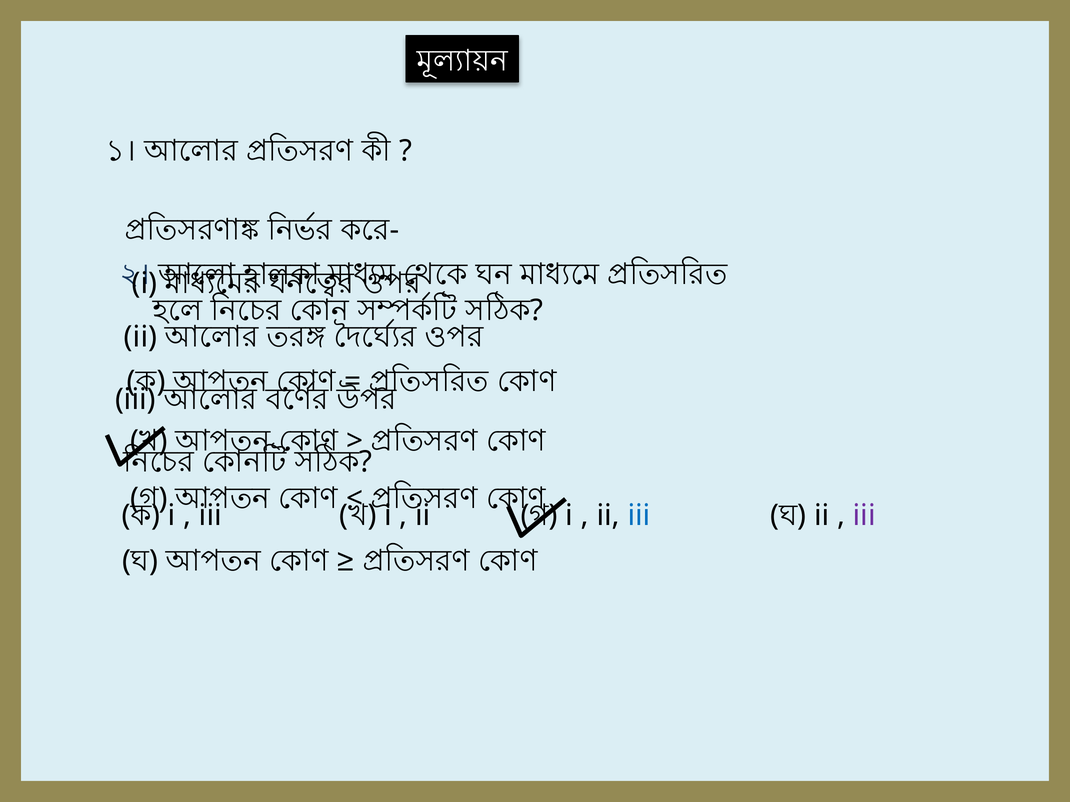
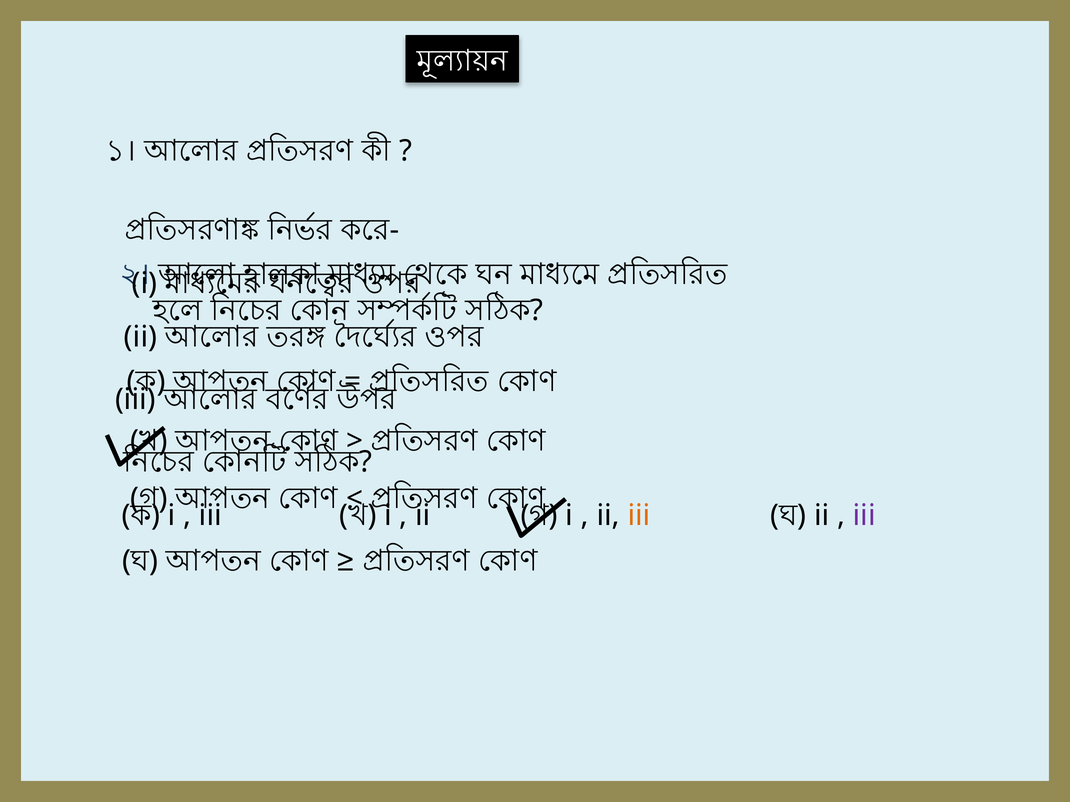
iii colour: blue -> orange (639, 516)
